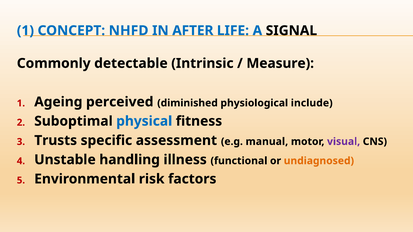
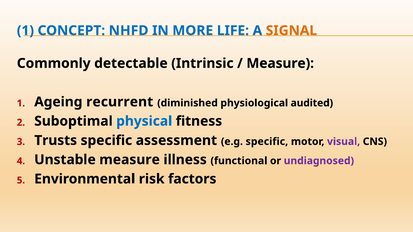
AFTER: AFTER -> MORE (193, 31)
SIGNAL colour: black -> orange (291, 31)
perceived: perceived -> recurrent (120, 102)
include: include -> audited (312, 103)
e.g manual: manual -> specific (267, 142)
Unstable handling: handling -> measure (130, 160)
undiagnosed colour: orange -> purple (319, 161)
